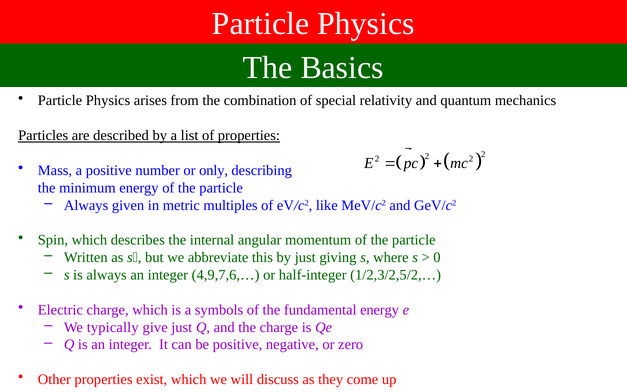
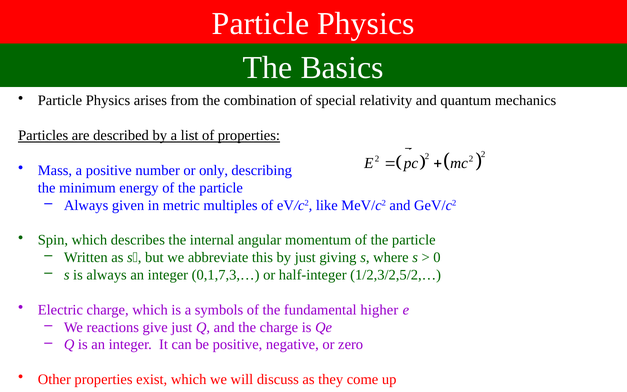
4,9,7,6,…: 4,9,7,6,… -> 0,1,7,3,… (226, 275)
fundamental energy: energy -> higher (379, 310)
typically: typically -> reactions (113, 327)
